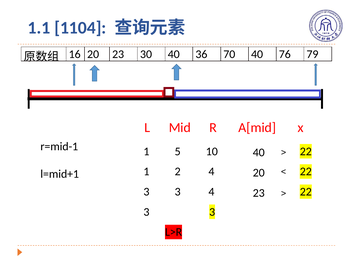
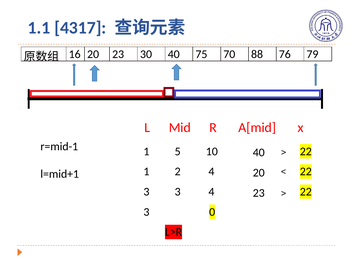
1104: 1104 -> 4317 (80, 28)
36: 36 -> 75 (201, 54)
70 40: 40 -> 88 (257, 54)
3 3: 3 -> 0 (212, 212)
